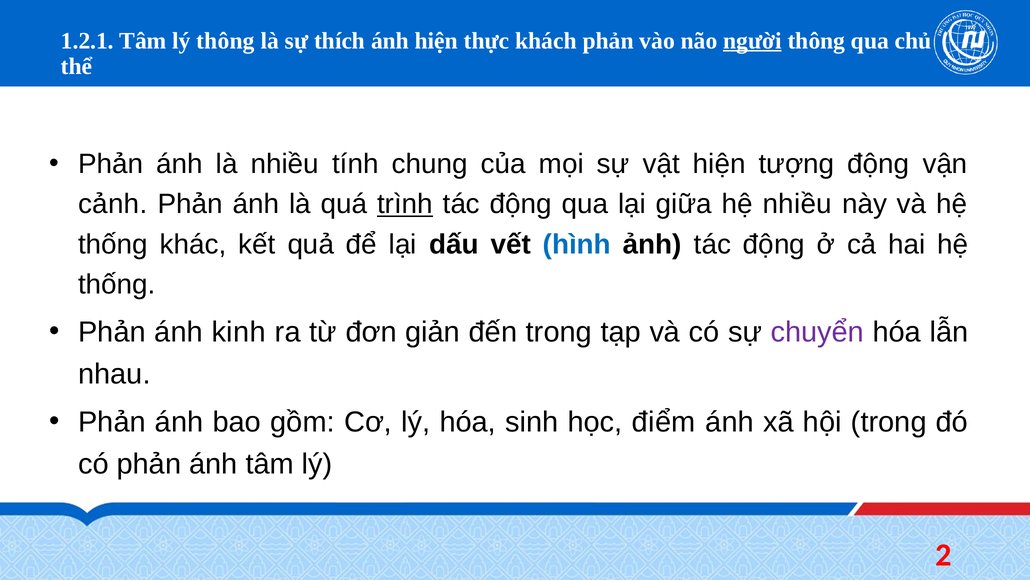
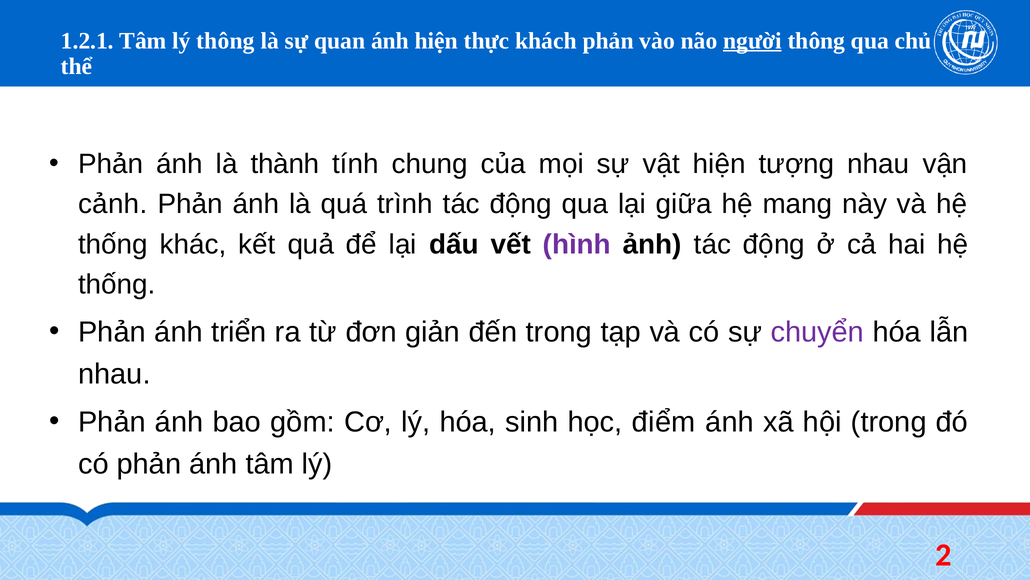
thích: thích -> quan (340, 41)
là nhiều: nhiều -> thành (285, 164)
tượng động: động -> nhau (878, 164)
trình underline: present -> none (405, 204)
hệ nhiều: nhiều -> mang (797, 204)
hình colour: blue -> purple (577, 244)
kinh: kinh -> triển (239, 332)
